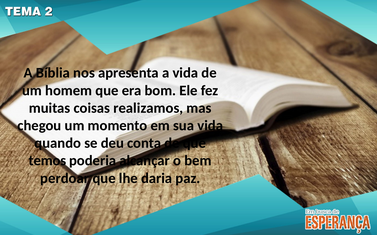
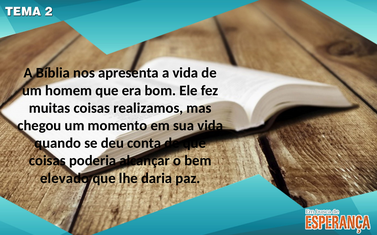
temos: temos -> coisas (47, 161)
perdoar: perdoar -> elevado (65, 179)
